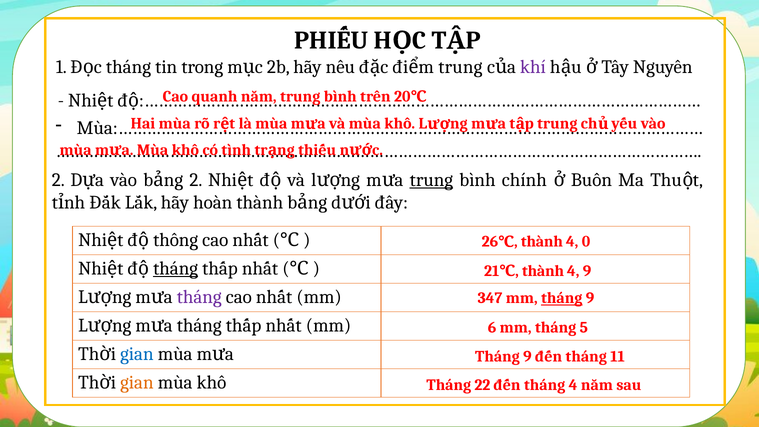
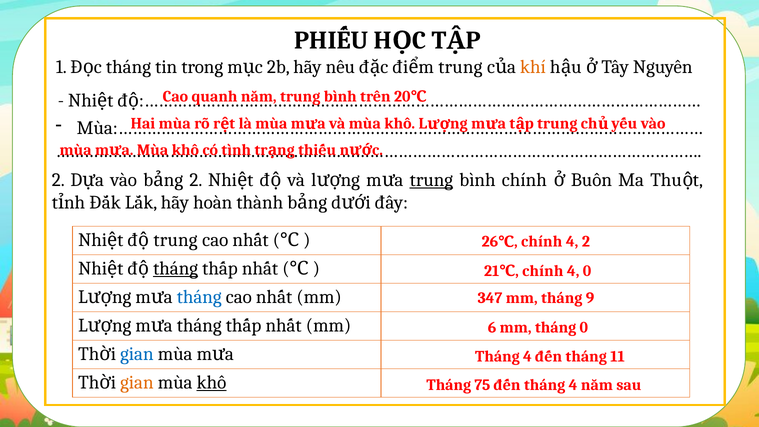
khí colour: purple -> orange (533, 67)
thông: thông -> trung (176, 240)
thành: thành -> chính (542, 242)
4 0: 0 -> 2 (586, 242)
thành: thành -> chính (543, 271)
4 9: 9 -> 0 (587, 271)
tháng colour: purple -> blue (199, 297)
tháng underline: present -> none (562, 298)
tháng 5: 5 -> 0 (584, 328)
9: 9 -> 4 (527, 357)
khô underline: none -> present (211, 382)
22: 22 -> 75 (482, 385)
